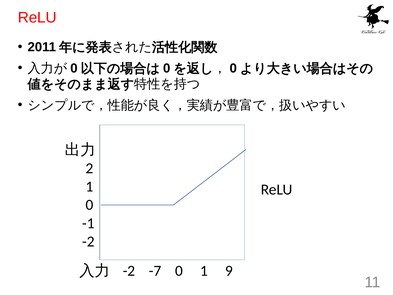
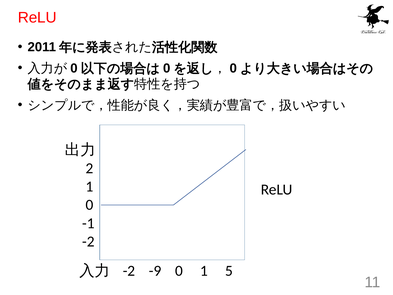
-7: -7 -> -9 (155, 271)
9: 9 -> 5 (229, 271)
